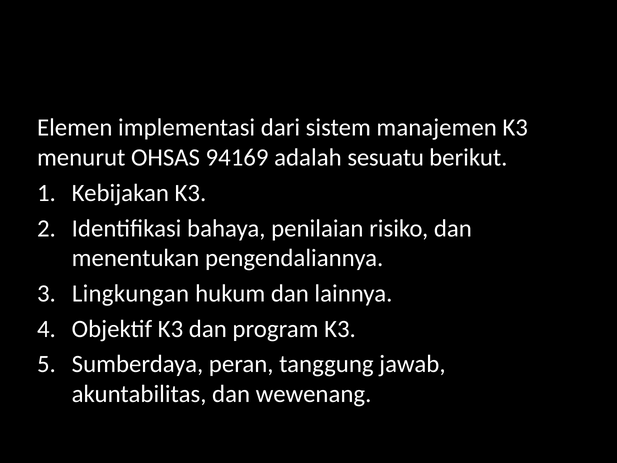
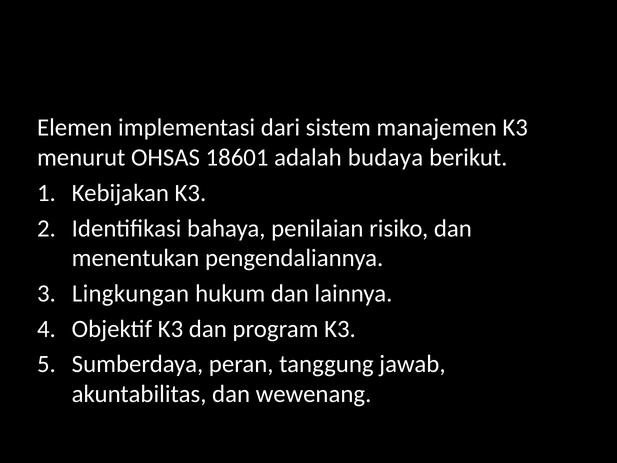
94169: 94169 -> 18601 (237, 158)
sesuatu: sesuatu -> budaya (385, 158)
